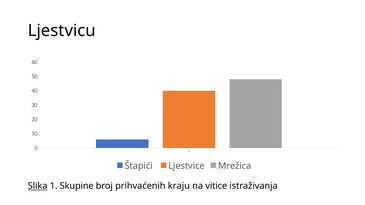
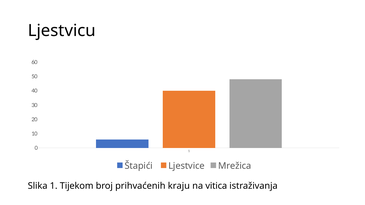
Slika underline: present -> none (38, 186)
Skupine: Skupine -> Tijekom (77, 186)
vitice: vitice -> vitica (216, 186)
